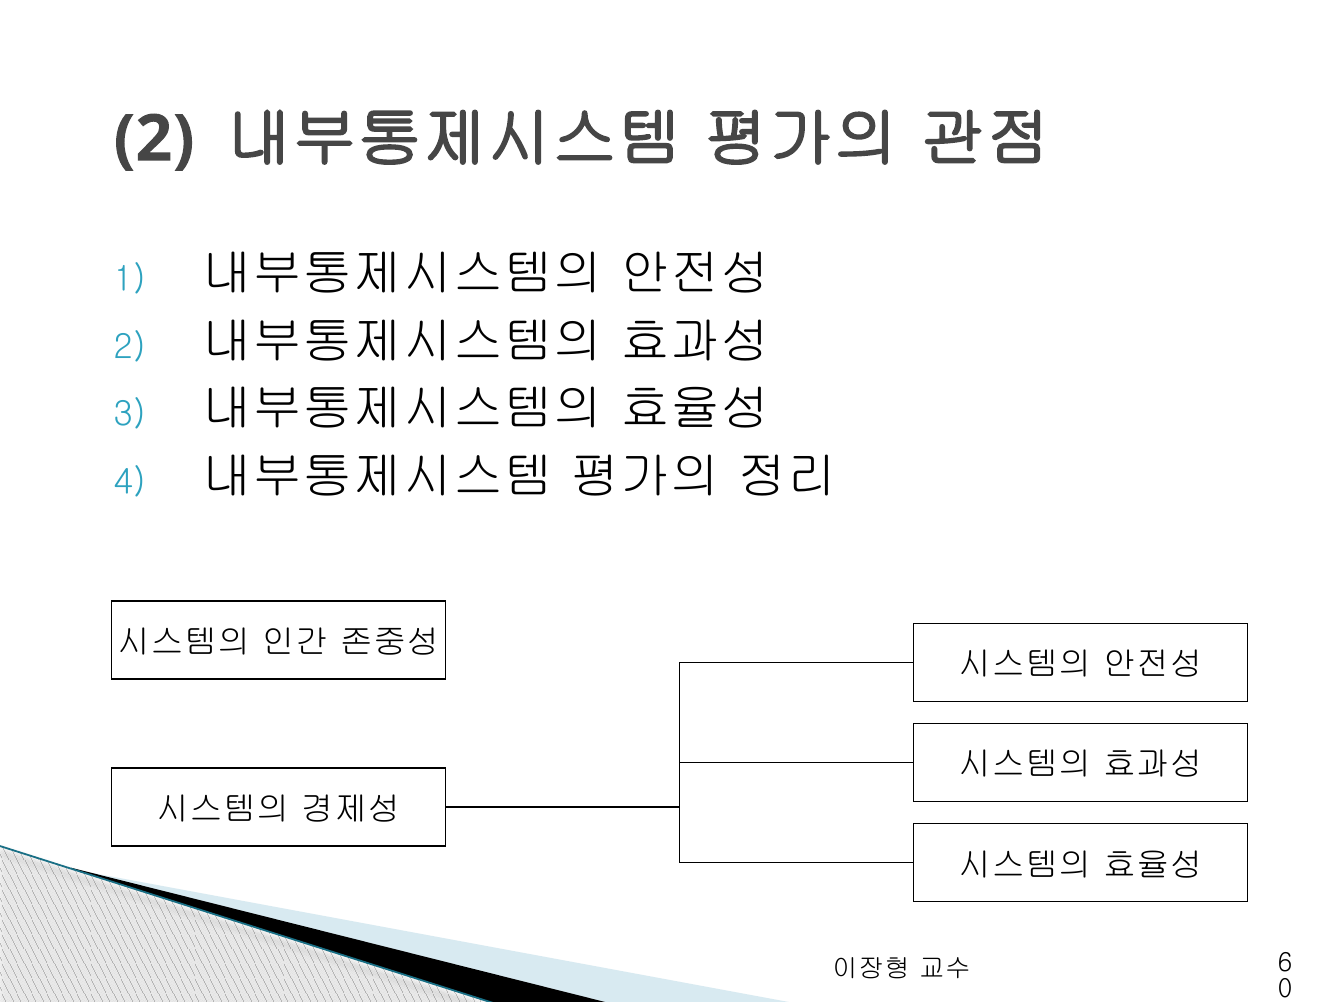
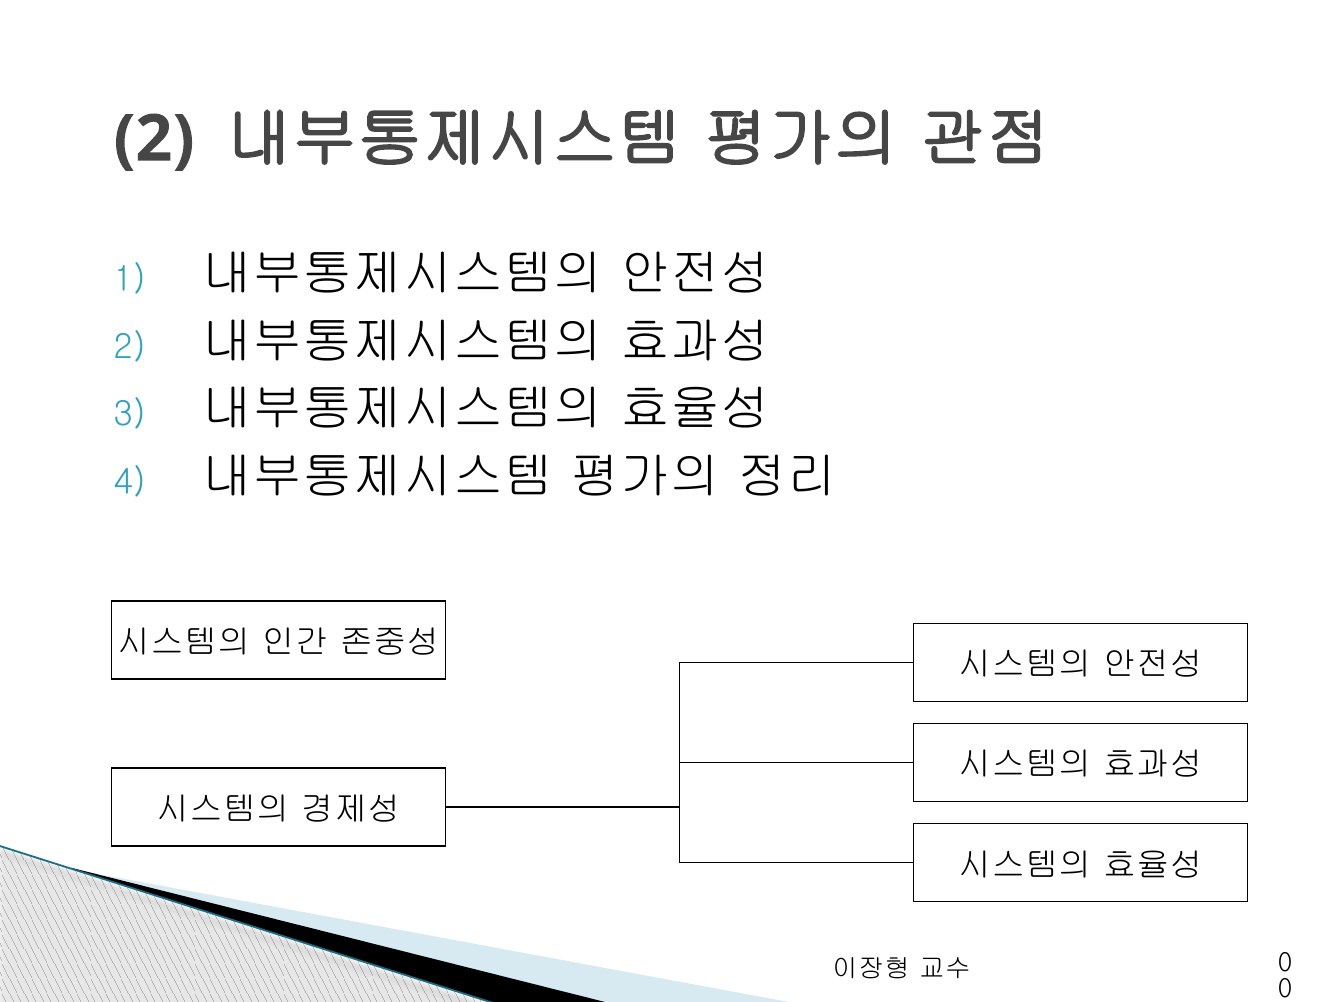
6: 6 -> 0 (1285, 964)
